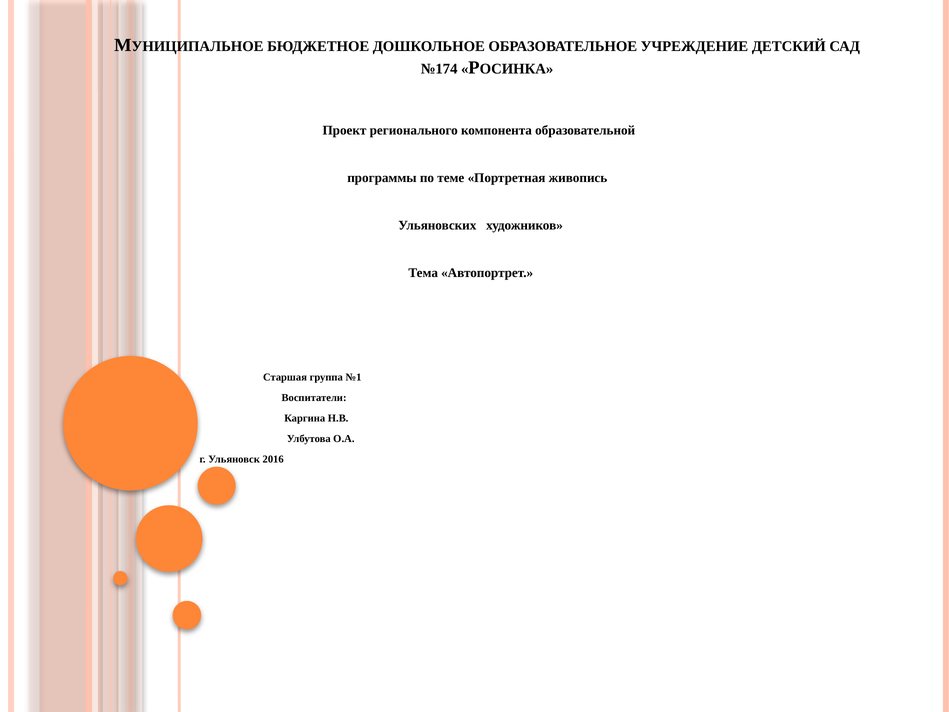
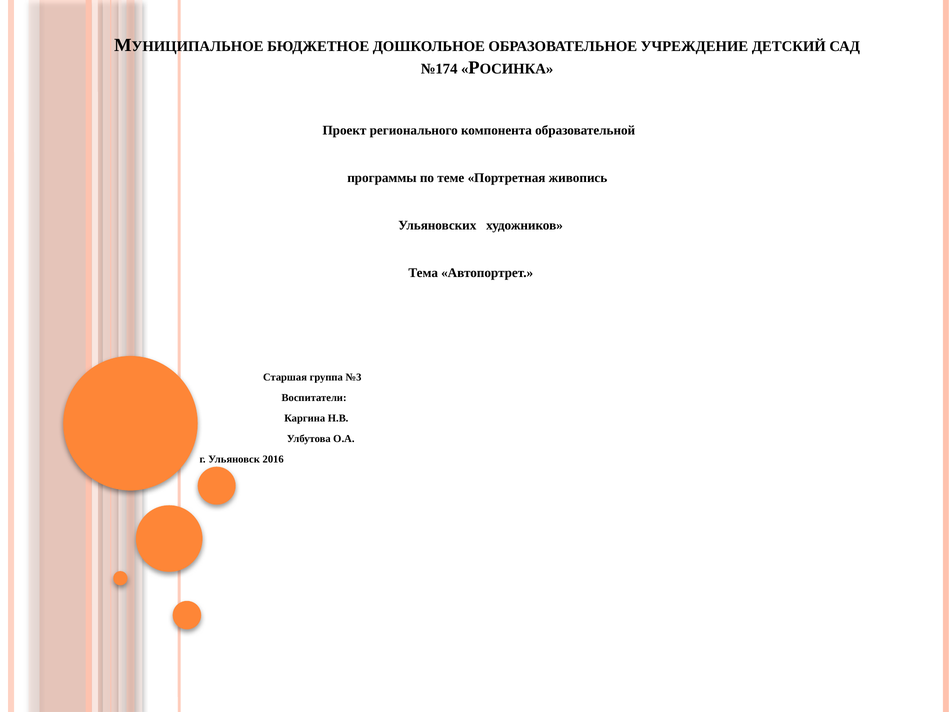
№1: №1 -> №3 (353, 377)
